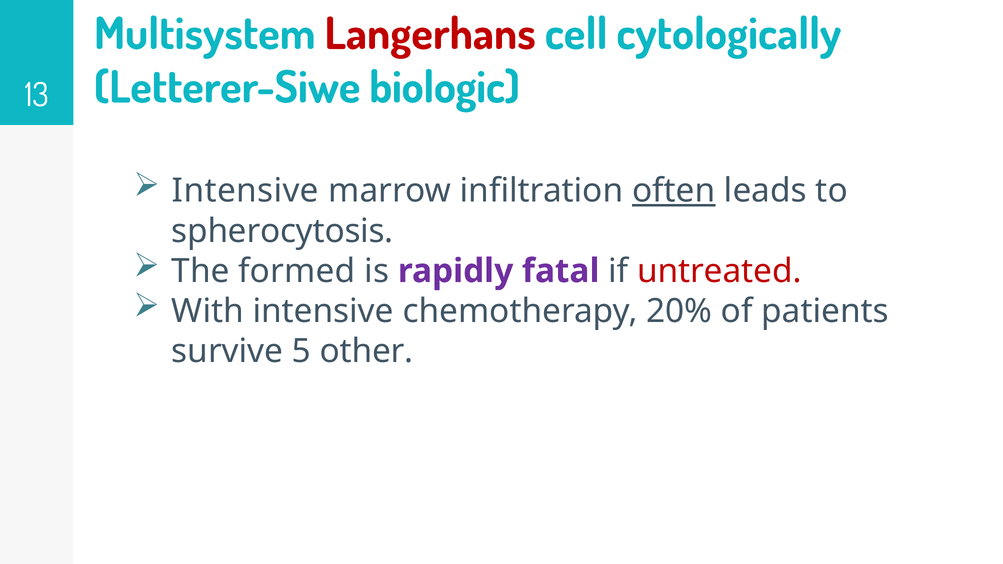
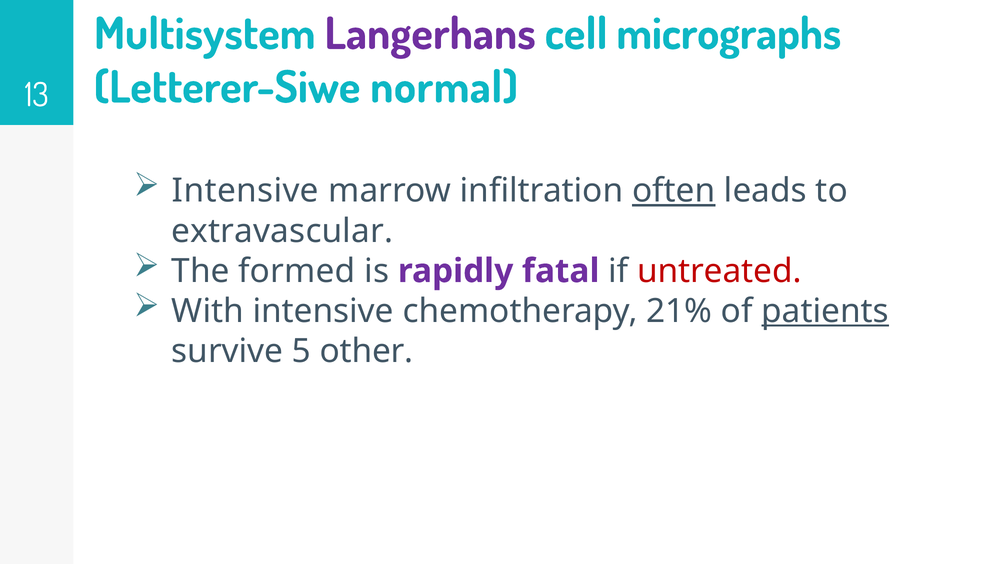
Langerhans colour: red -> purple (430, 34)
cytologically: cytologically -> micrographs (729, 34)
biologic: biologic -> normal (444, 88)
spherocytosis: spherocytosis -> extravascular (282, 231)
20%: 20% -> 21% (679, 311)
patients underline: none -> present (825, 311)
